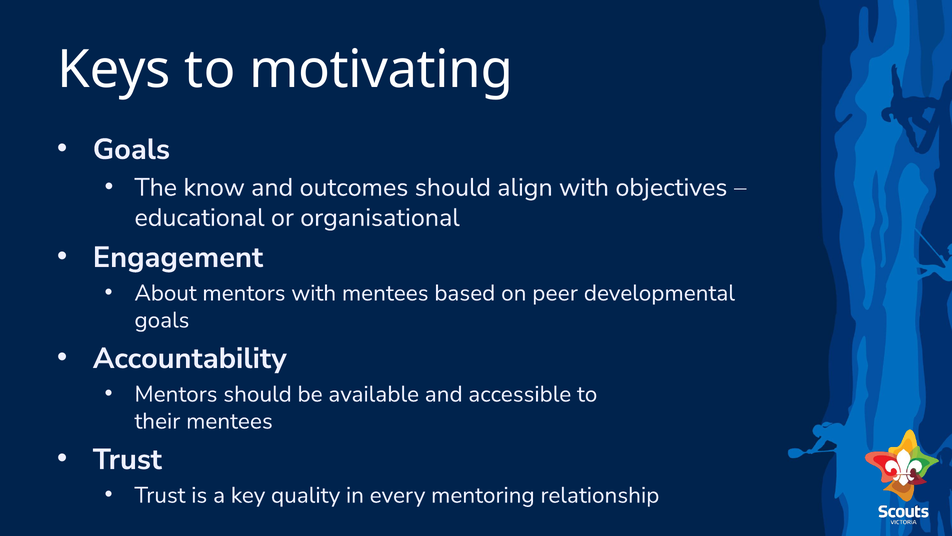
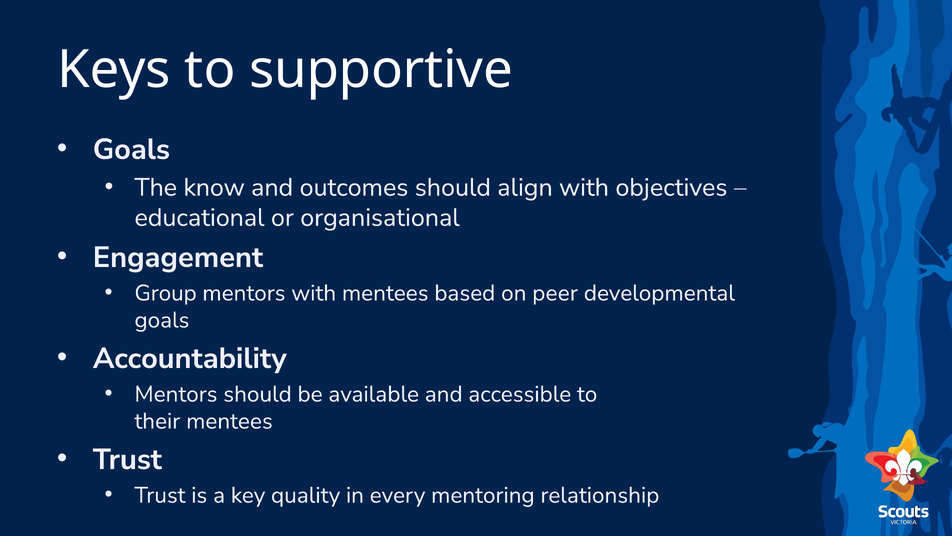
motivating: motivating -> supportive (381, 70)
About: About -> Group (166, 293)
